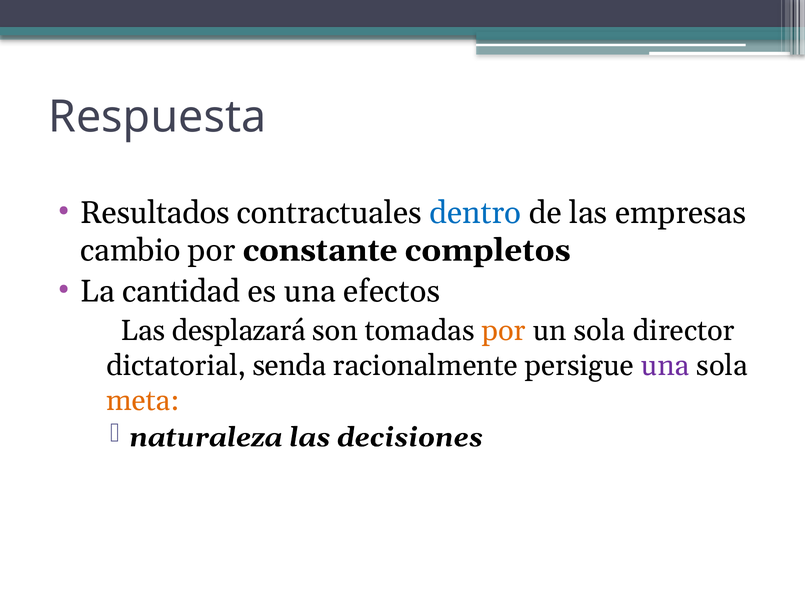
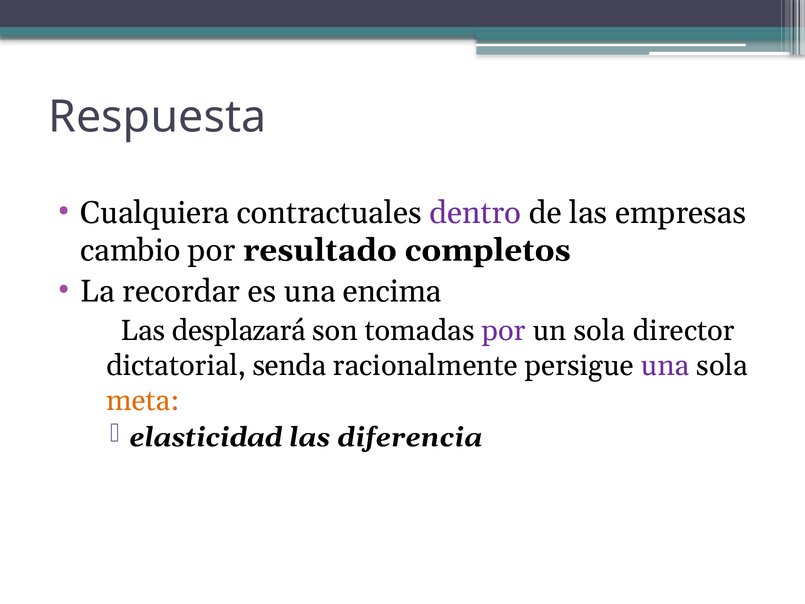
Resultados: Resultados -> Cualquiera (155, 213)
dentro colour: blue -> purple (475, 213)
constante: constante -> resultado (320, 250)
cantidad: cantidad -> recordar (181, 291)
efectos: efectos -> encima (392, 291)
por colour: orange -> purple (504, 331)
naturaleza: naturaleza -> elasticidad (206, 437)
decisiones: decisiones -> diferencia (410, 437)
